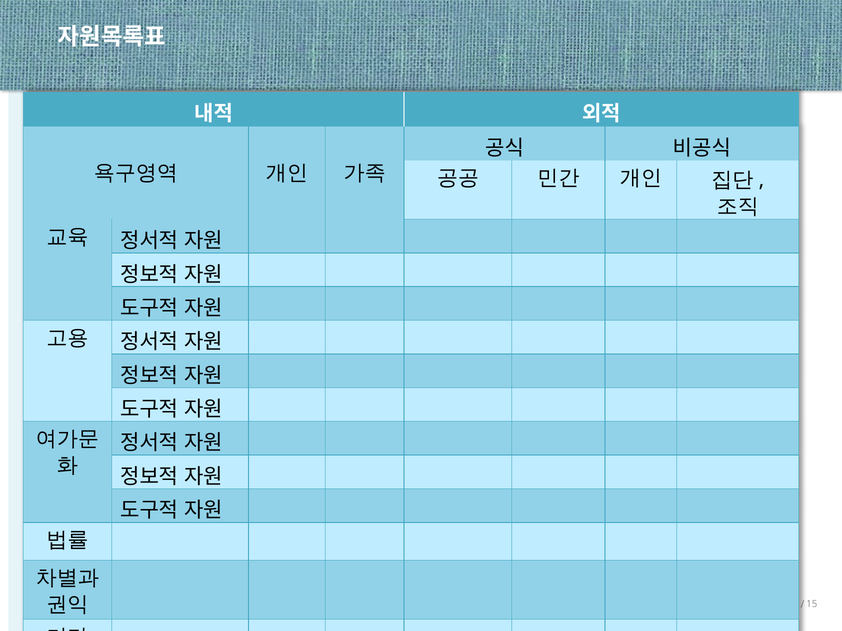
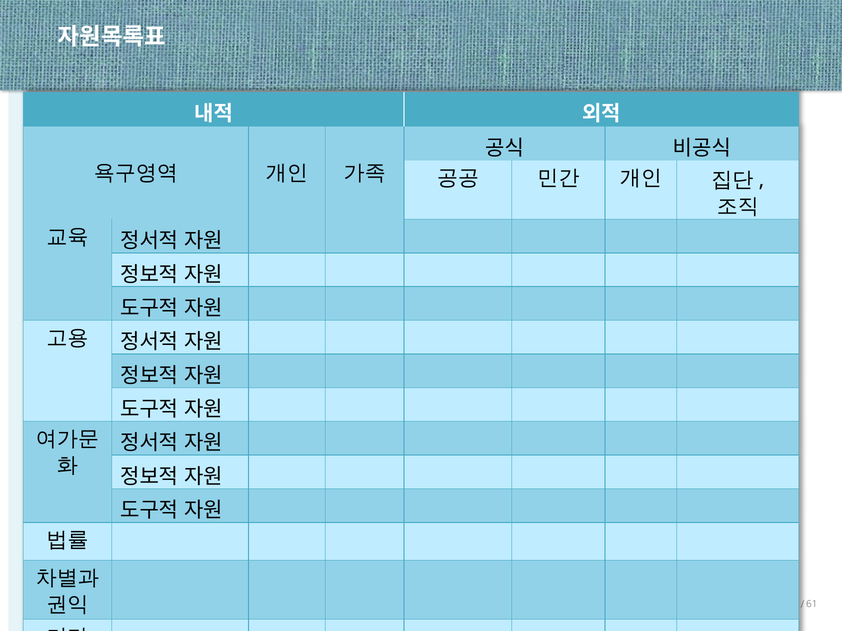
15: 15 -> 61 (812, 605)
